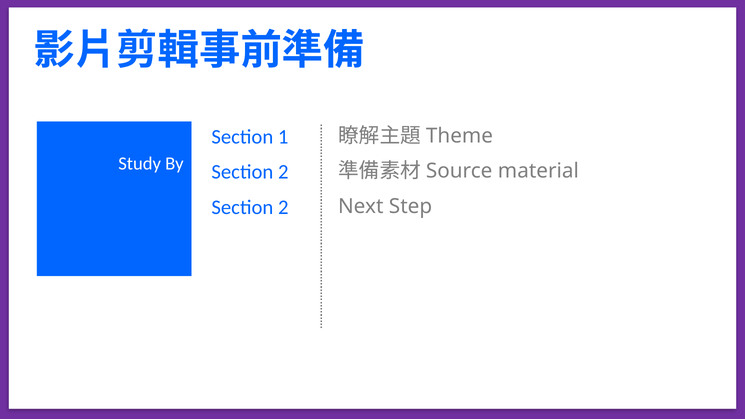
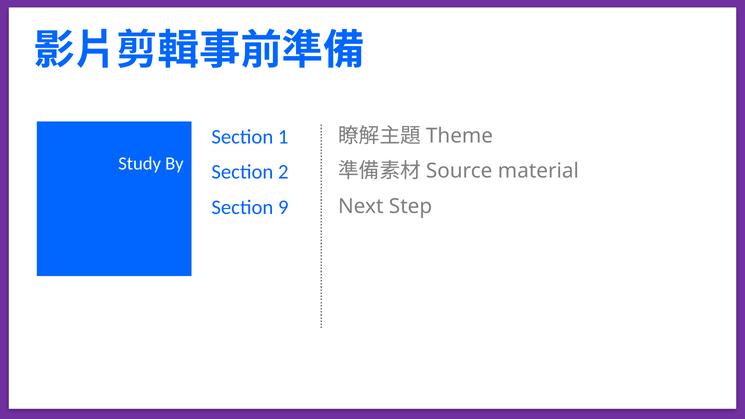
2: 2 -> 9 (283, 207)
